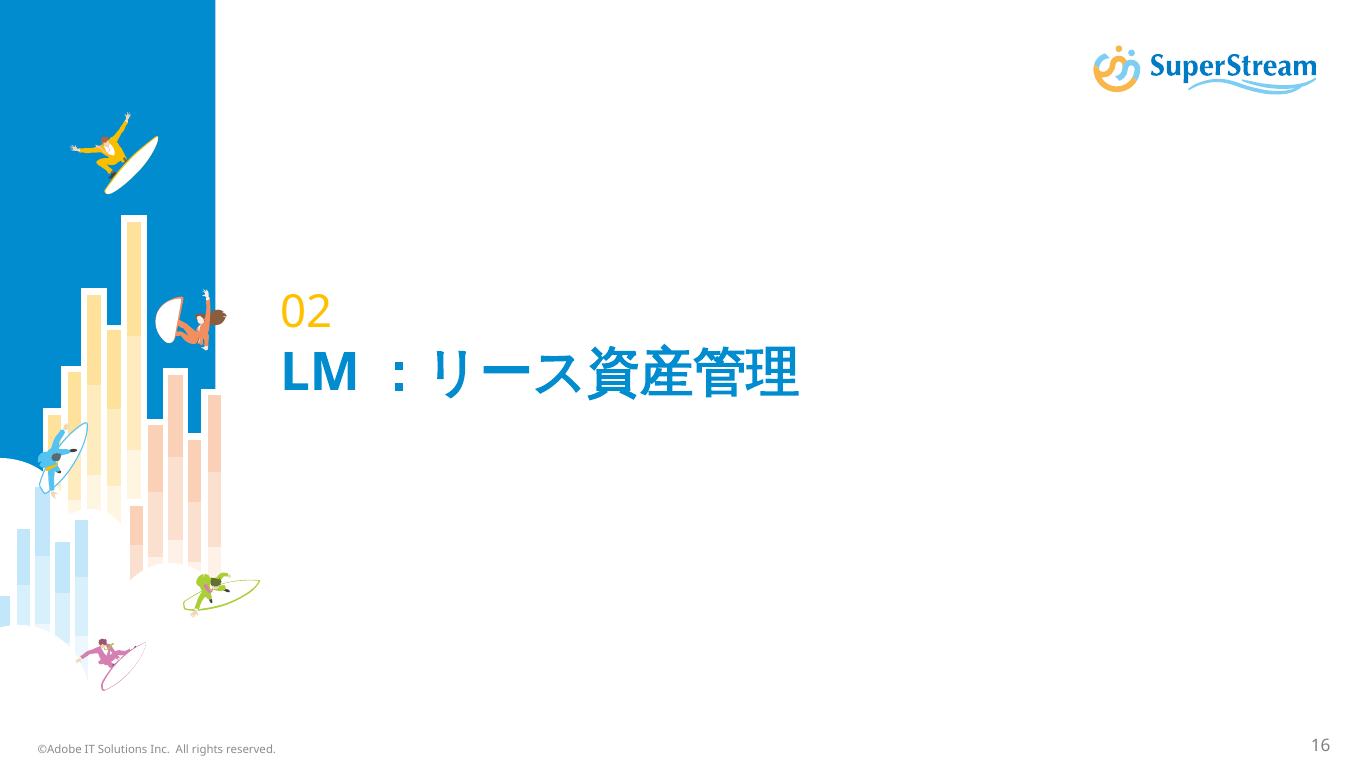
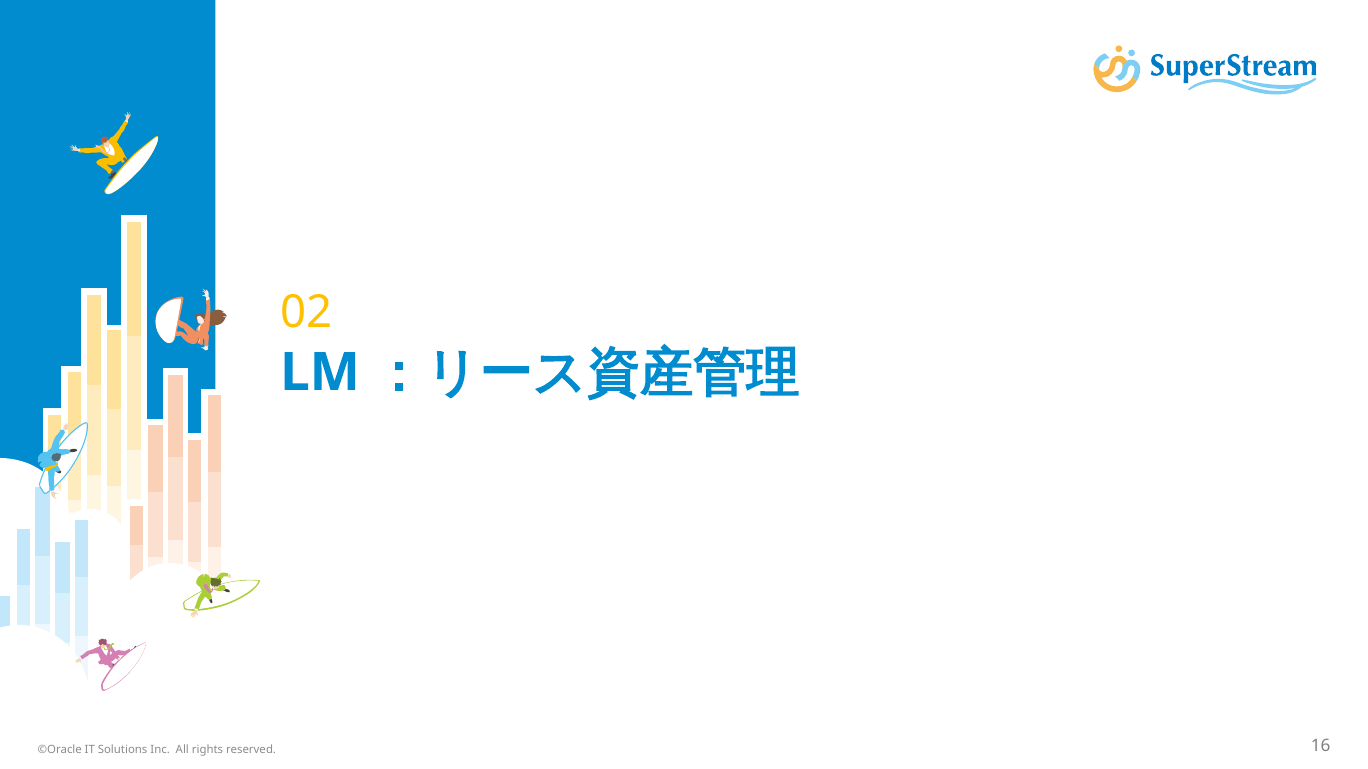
©Adobe: ©Adobe -> ©Oracle (60, 750)
